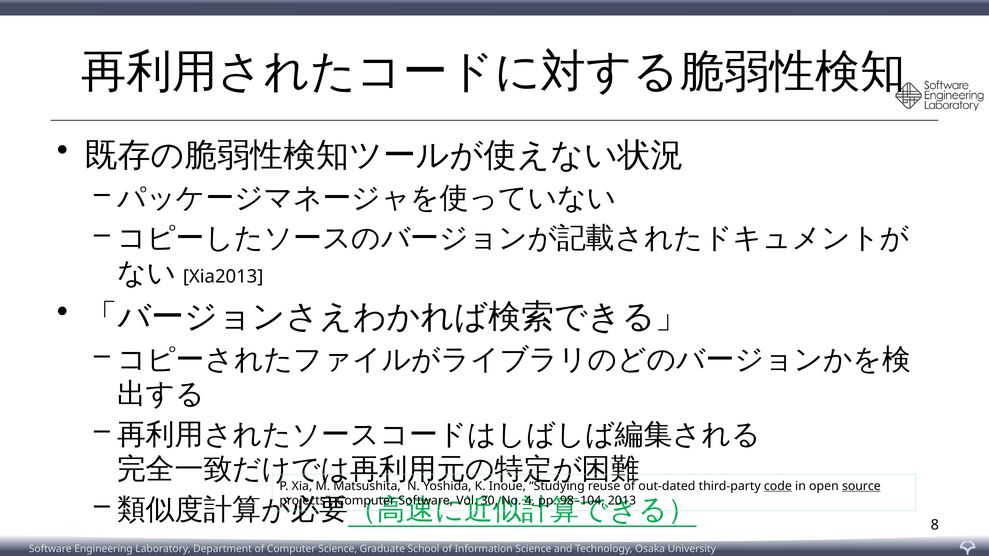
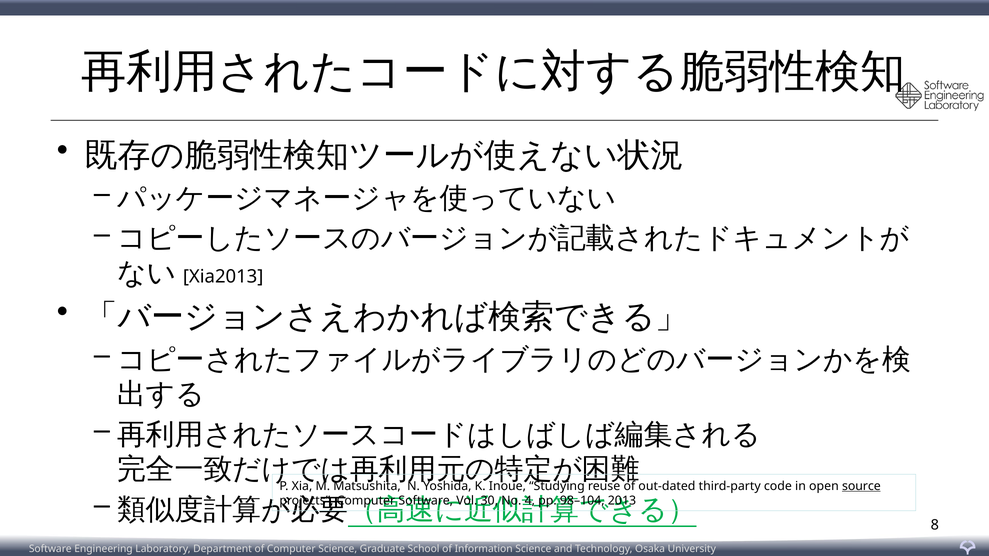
code underline: present -> none (778, 486)
